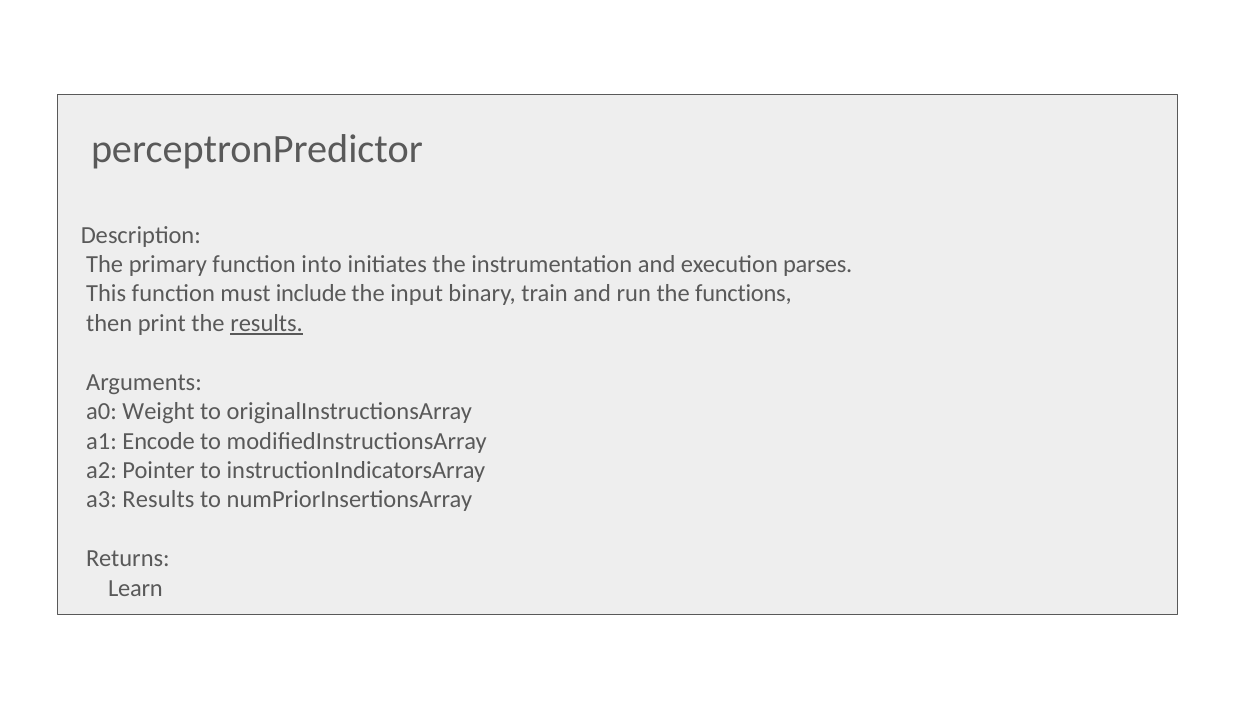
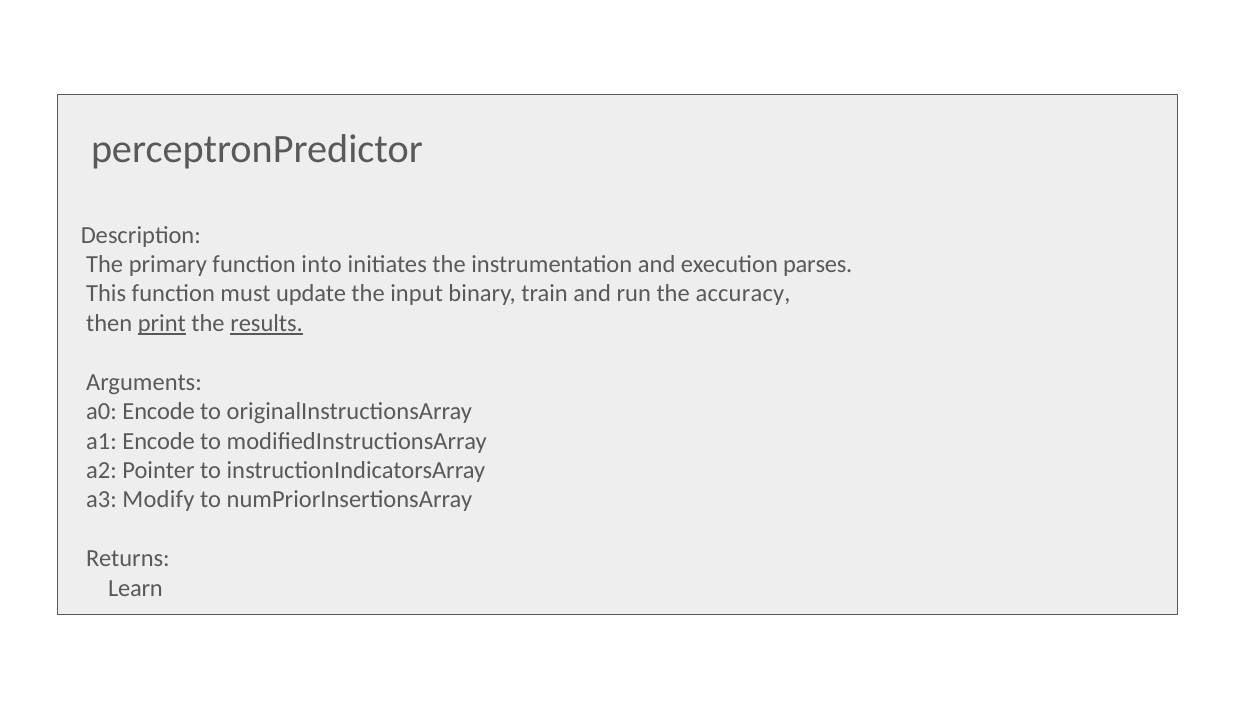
include: include -> update (311, 294)
functions: functions -> accuracy (743, 294)
print underline: none -> present (162, 323)
a0 Weight: Weight -> Encode (159, 411)
a3 Results: Results -> Modify (158, 500)
